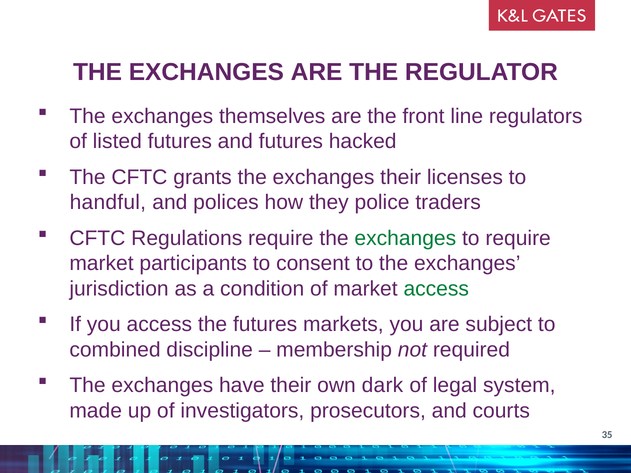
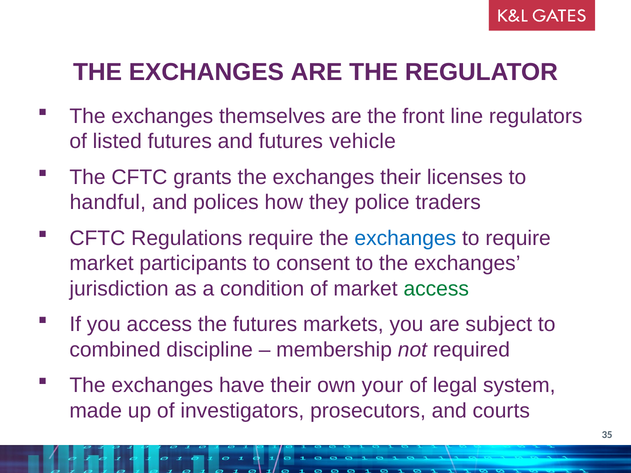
hacked: hacked -> vehicle (363, 142)
exchanges colour: green -> blue (405, 238)
dark: dark -> your (382, 386)
